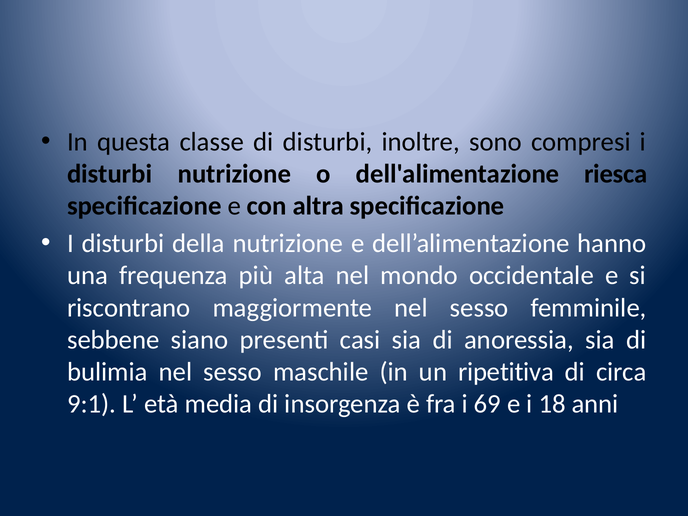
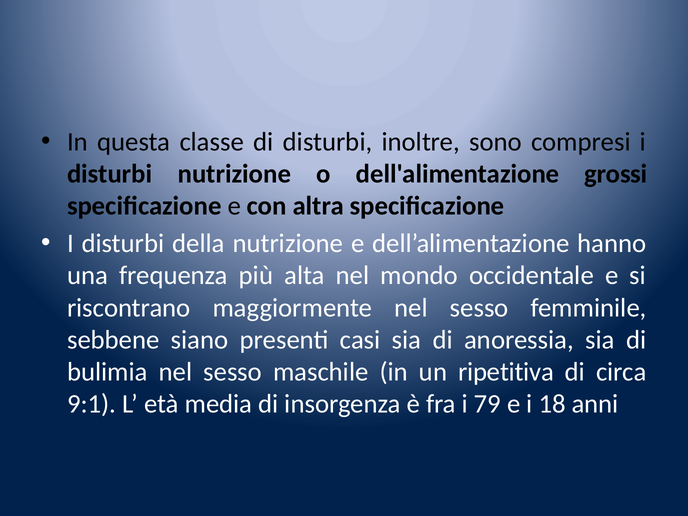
riesca: riesca -> grossi (616, 174)
69: 69 -> 79 (487, 404)
